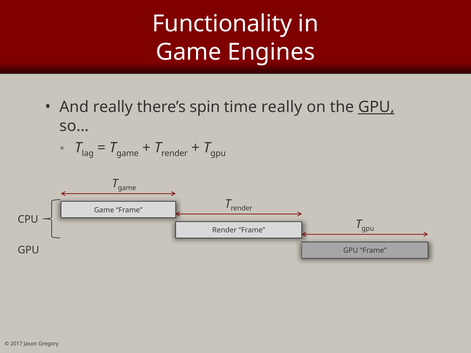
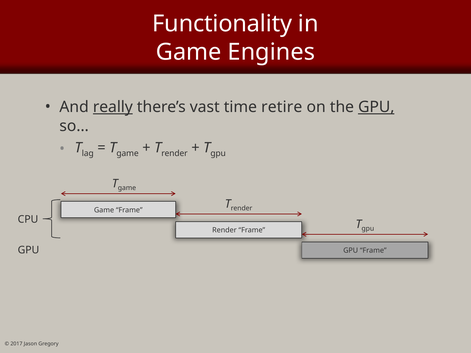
really underline: none -> present (113, 107)
spin: spin -> vast (205, 107)
time really: really -> retire (282, 107)
